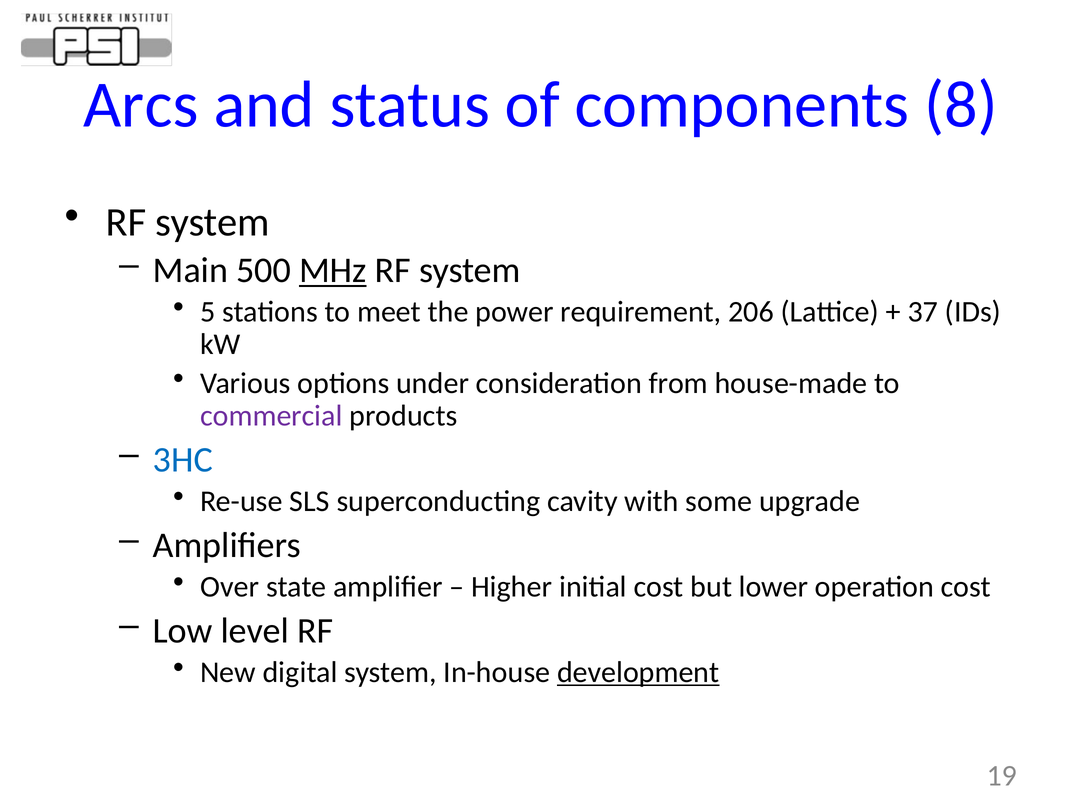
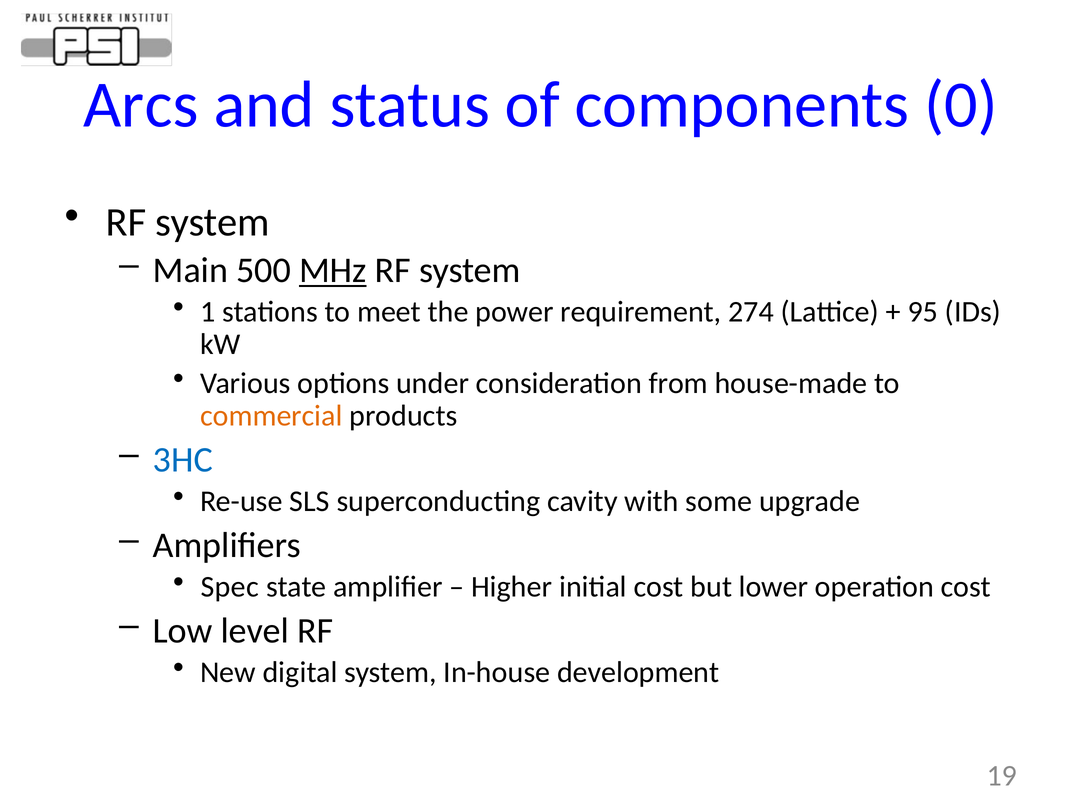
8: 8 -> 0 (961, 105)
5: 5 -> 1 (208, 312)
206: 206 -> 274 (751, 312)
37: 37 -> 95 (923, 312)
commercial colour: purple -> orange (271, 416)
Over: Over -> Spec (230, 587)
development underline: present -> none (638, 672)
